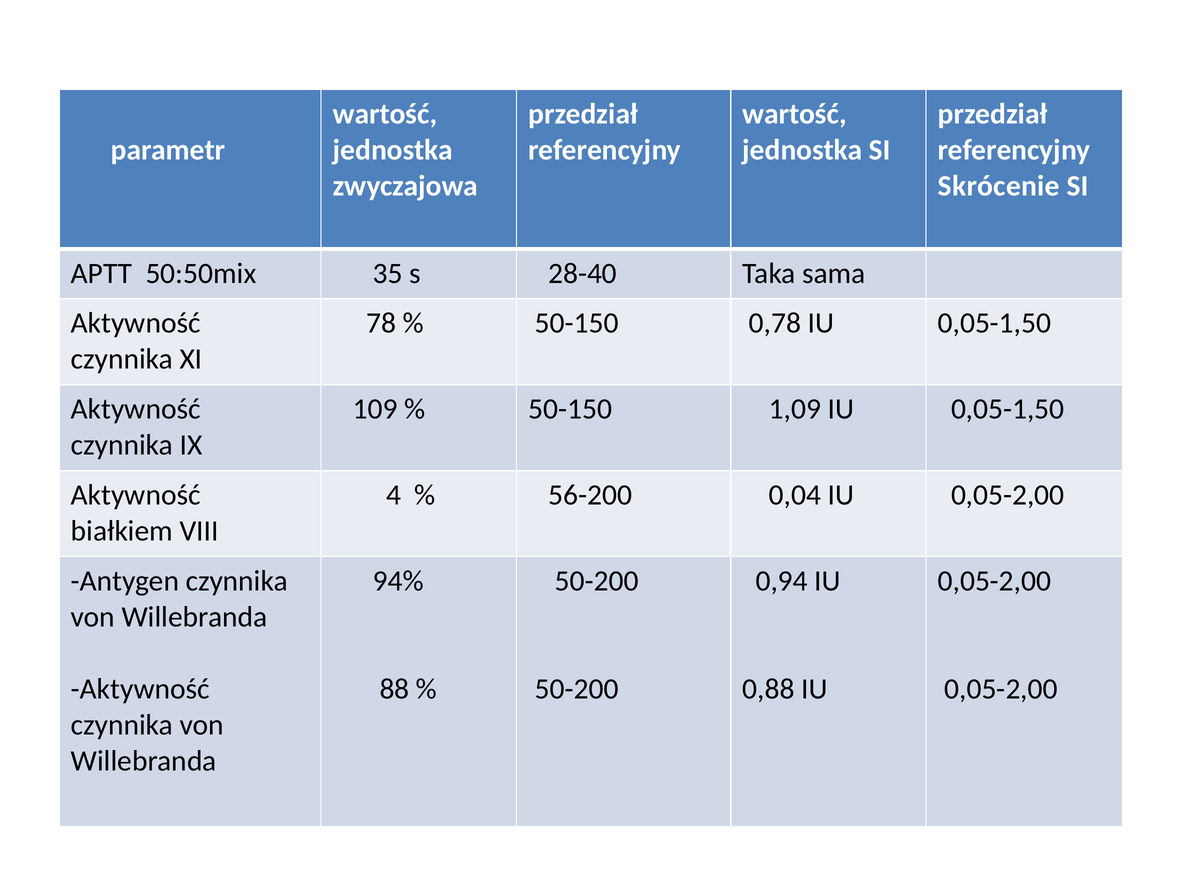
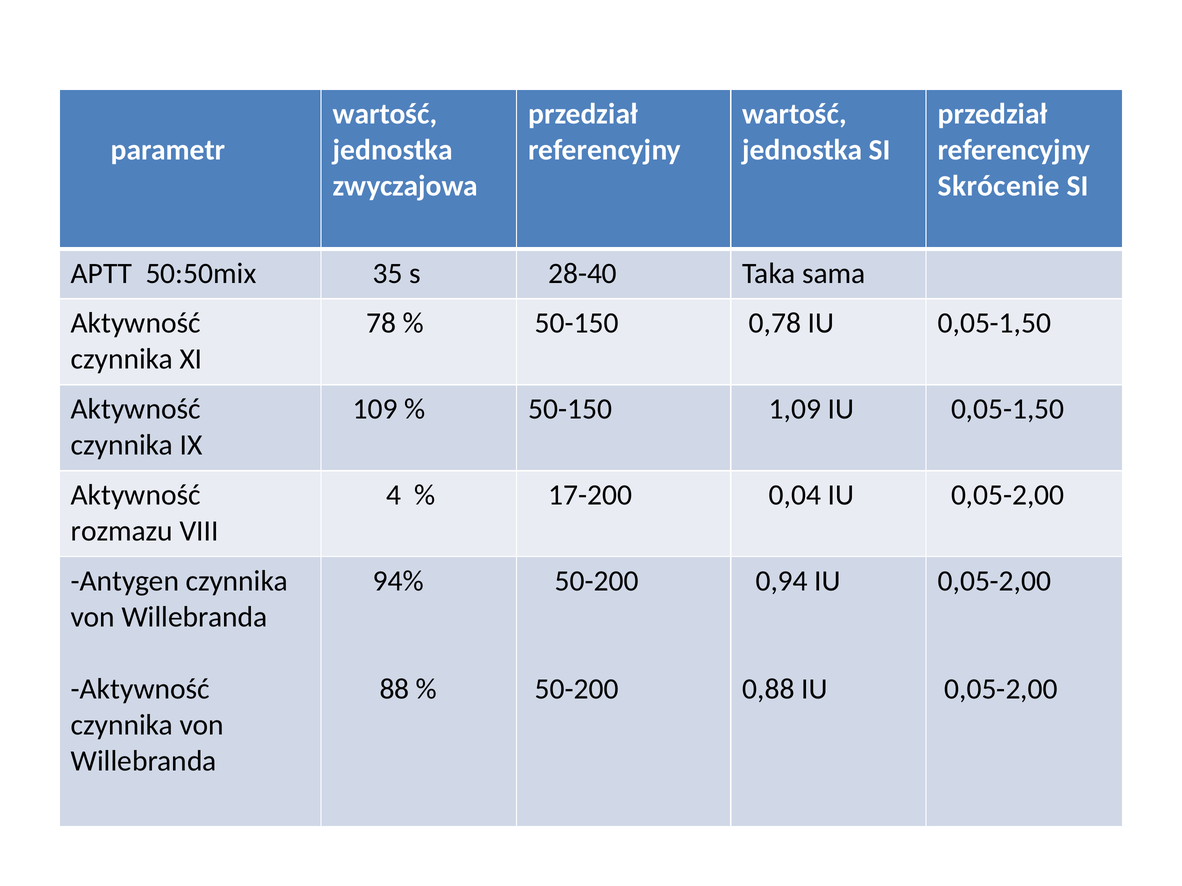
56-200: 56-200 -> 17-200 (590, 495)
białkiem: białkiem -> rozmazu (122, 531)
